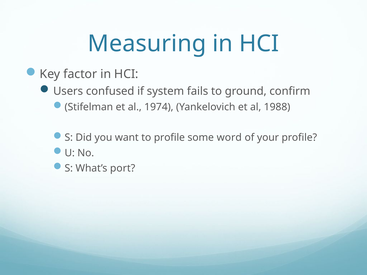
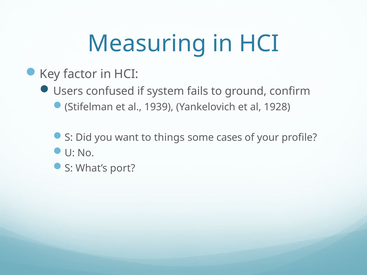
1974: 1974 -> 1939 (159, 107)
1988: 1988 -> 1928 (277, 107)
to profile: profile -> things (169, 138)
word: word -> cases (229, 138)
